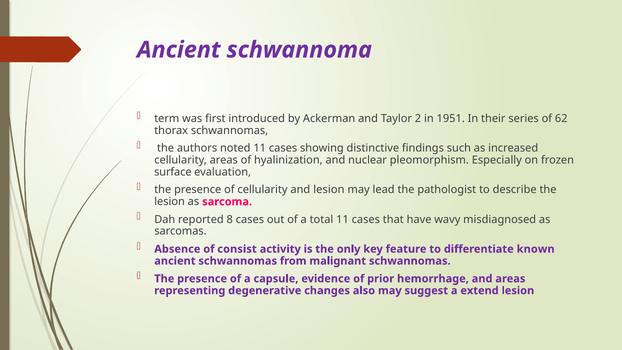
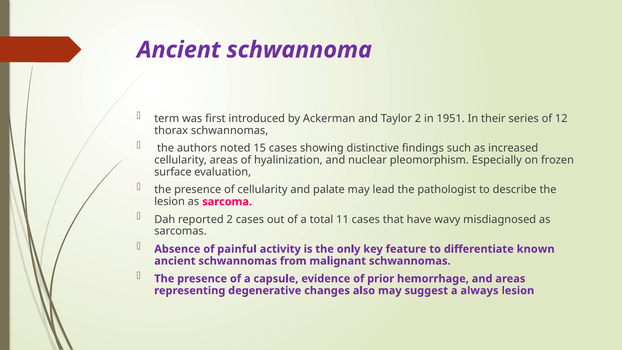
62: 62 -> 12 (561, 119)
noted 11: 11 -> 15 (260, 148)
and lesion: lesion -> palate (329, 190)
reported 8: 8 -> 2 (230, 219)
consist: consist -> painful (237, 249)
extend: extend -> always (479, 290)
